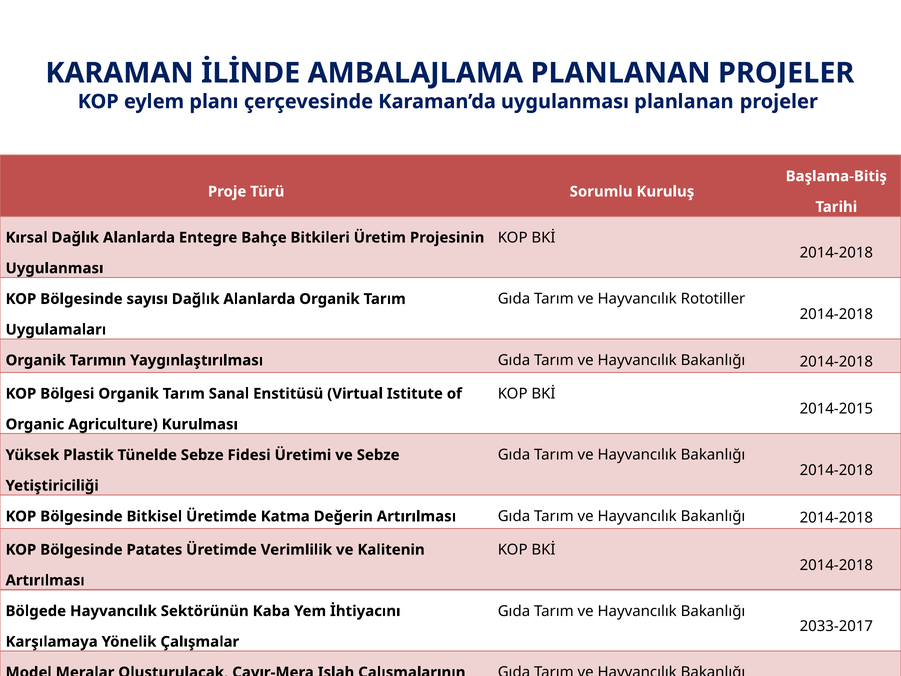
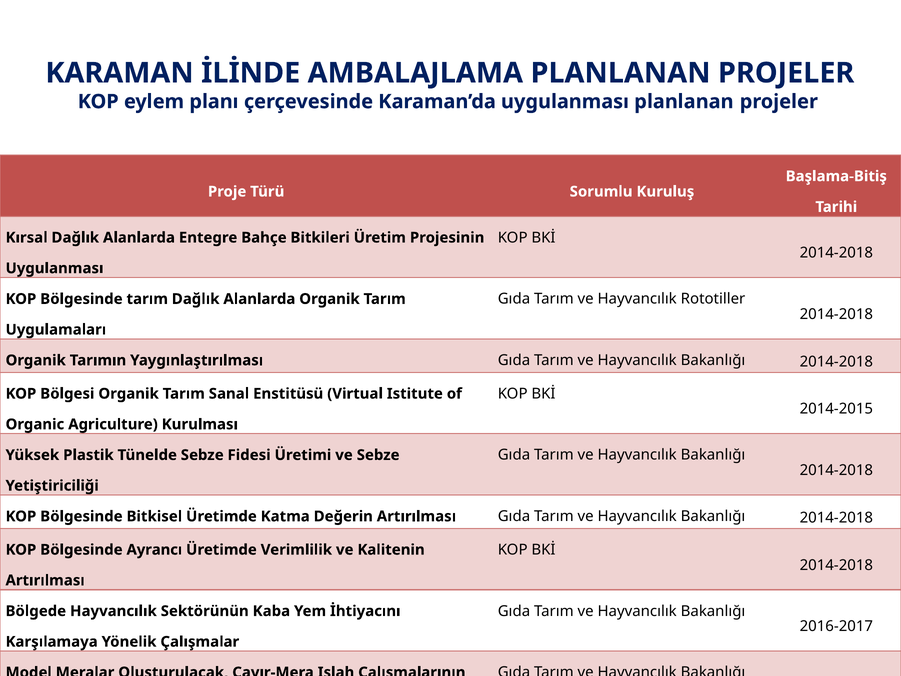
Bölgesinde sayısı: sayısı -> tarım (147, 299)
Patates: Patates -> Ayrancı (154, 550)
2033-2017: 2033-2017 -> 2016-2017 (836, 626)
